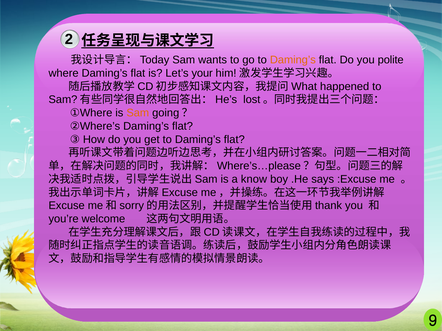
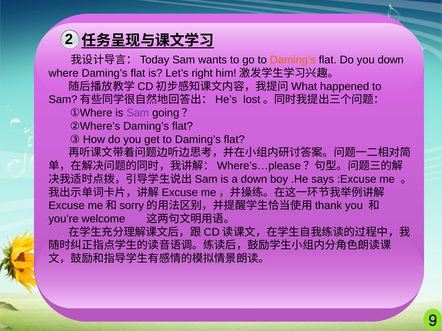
you polite: polite -> down (391, 60)
your: your -> right (202, 73)
Sam colour: orange -> purple (138, 113)
a know: know -> down (254, 179)
